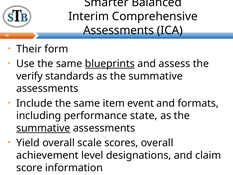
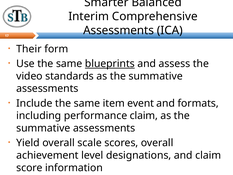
verify: verify -> video (29, 76)
performance state: state -> claim (144, 116)
summative underline: present -> none (43, 128)
